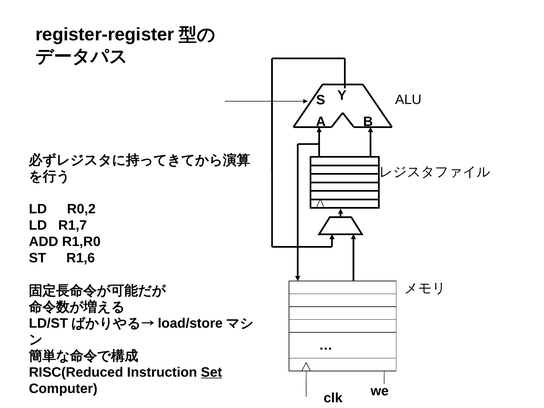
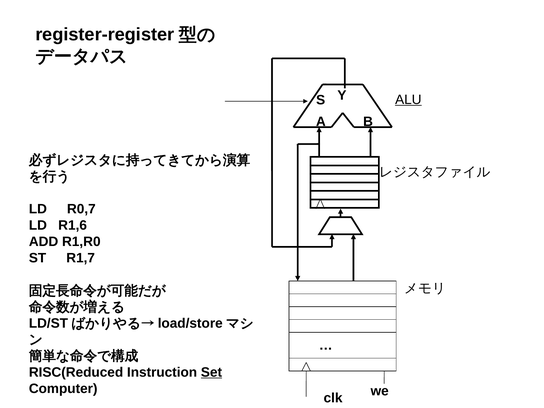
ALU underline: none -> present (408, 100)
R0,2: R0,2 -> R0,7 (81, 209)
R1,7: R1,7 -> R1,6 (73, 225)
R1,6: R1,6 -> R1,7 (81, 258)
